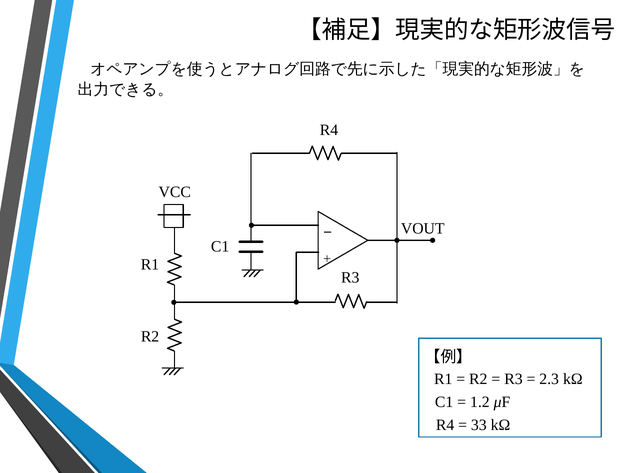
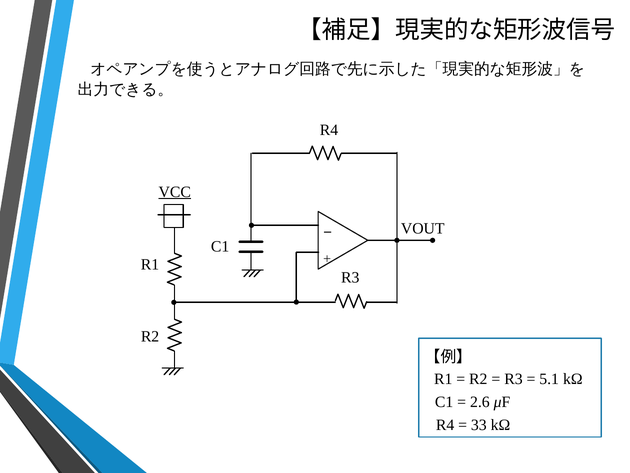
VCC underline: none -> present (175, 192)
2.3: 2.3 -> 5.1 (549, 379)
1.2: 1.2 -> 2.6 (480, 402)
